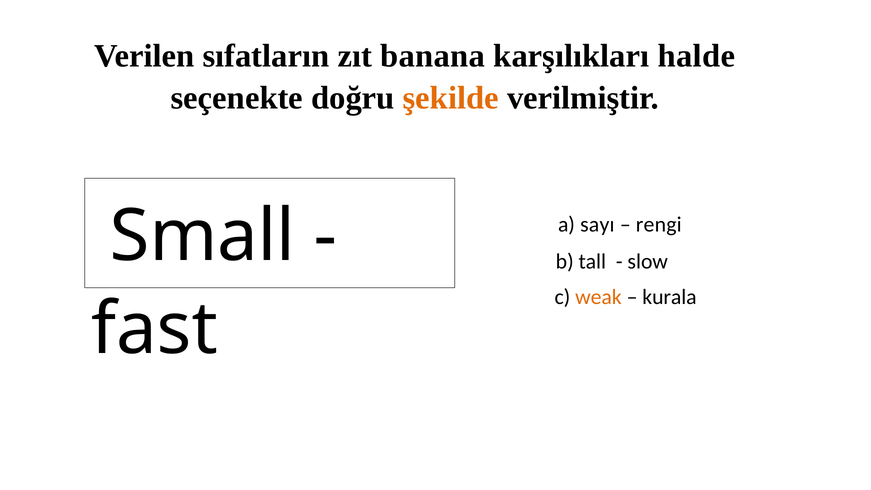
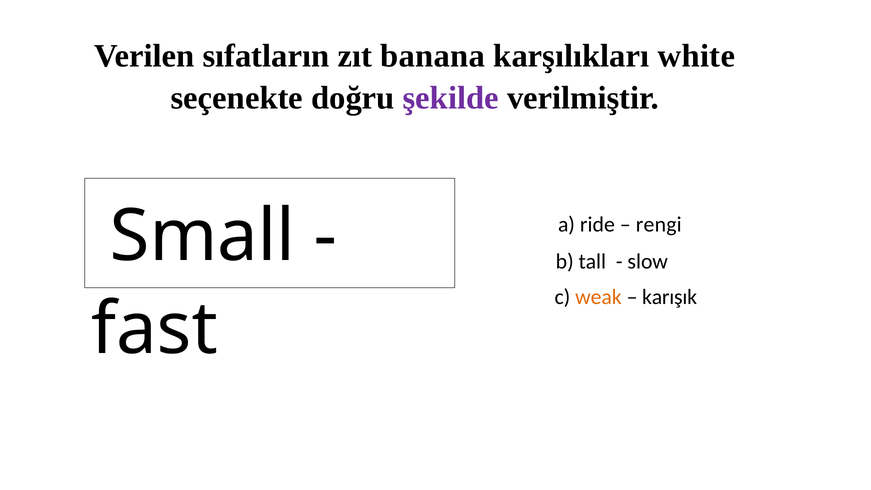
halde: halde -> white (696, 56)
şekilde colour: orange -> purple (451, 98)
sayı: sayı -> ride (597, 224)
kurala: kurala -> karışık (670, 297)
